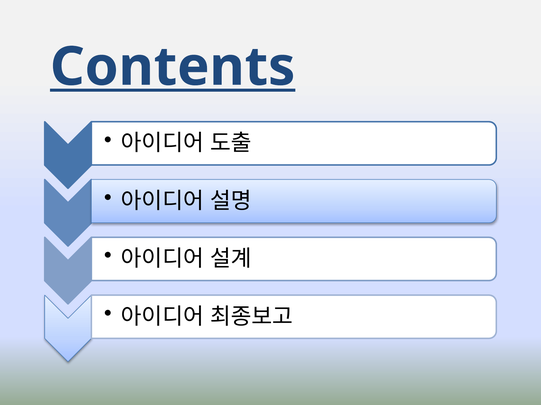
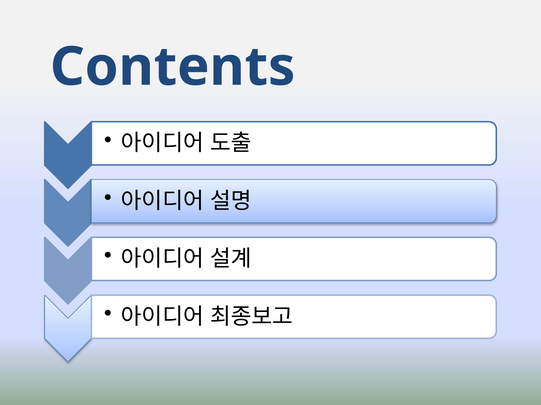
Contents underline: present -> none (173, 67)
